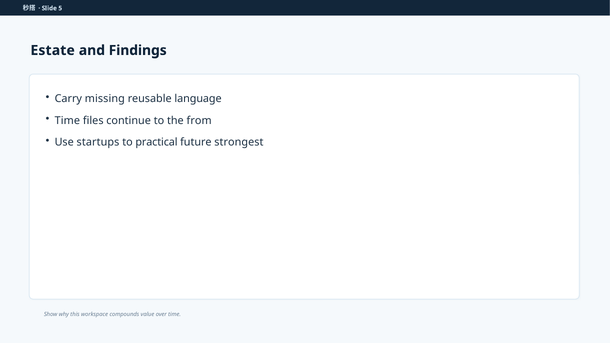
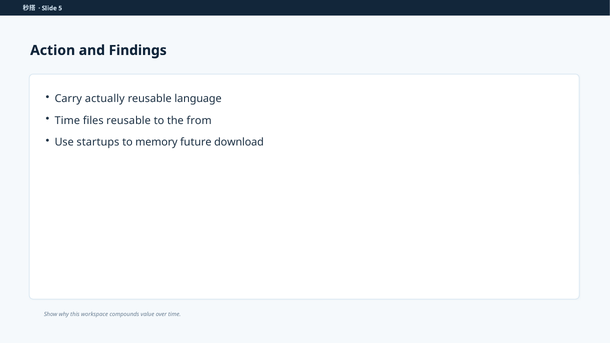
Estate: Estate -> Action (53, 50)
missing: missing -> actually (105, 99)
files continue: continue -> reusable (129, 121)
practical: practical -> memory (156, 142)
strongest: strongest -> download (239, 142)
